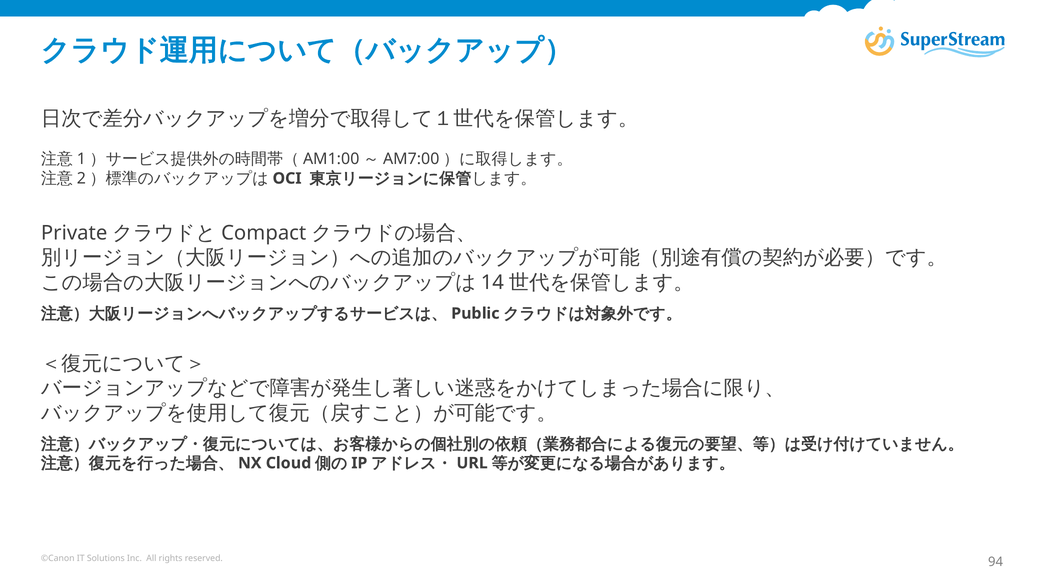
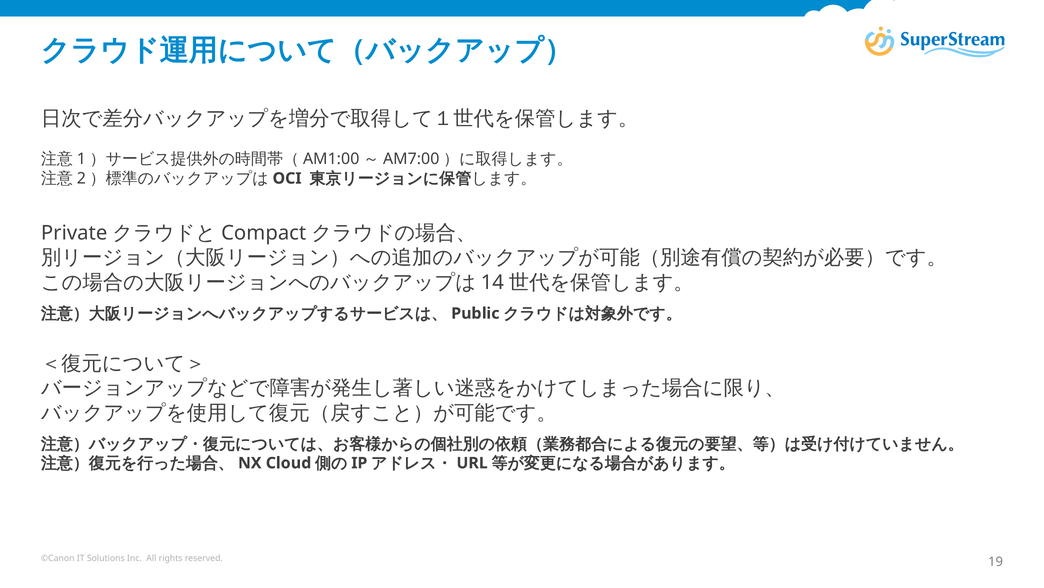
94: 94 -> 19 (996, 561)
